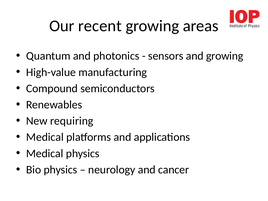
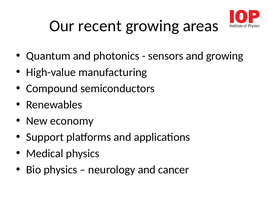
requiring: requiring -> economy (72, 121)
Medical: Medical -> Support (45, 137)
